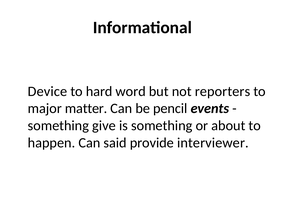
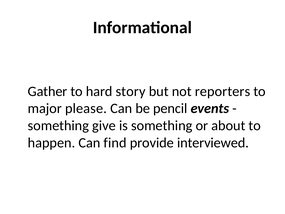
Device: Device -> Gather (48, 91)
word: word -> story (131, 91)
matter: matter -> please (86, 108)
said: said -> find (115, 143)
interviewer: interviewer -> interviewed (213, 143)
